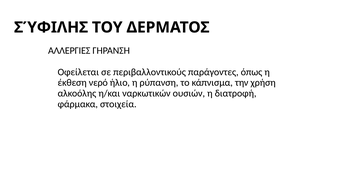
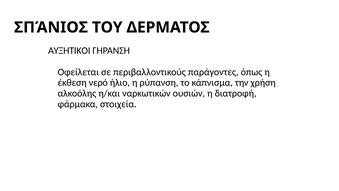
ΣΎΦΙΛΗΣ: ΣΎΦΙΛΗΣ -> ΣΠΆΝΙΟΣ (51, 27)
ΑΛΛΕΡΓΙΕΣ: ΑΛΛΕΡΓΙΕΣ -> ΑΥΞΗΤΙΚΟΙ (69, 51)
